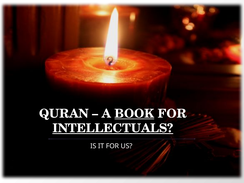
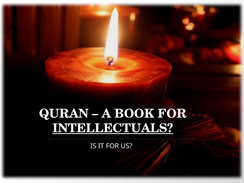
BOOK underline: present -> none (134, 114)
